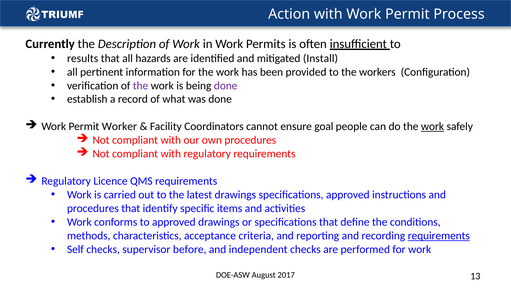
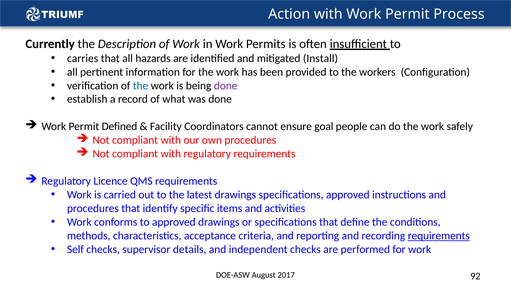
results: results -> carries (83, 58)
the colour: purple -> blue (141, 85)
Worker: Worker -> Defined (120, 126)
work underline: present -> none (433, 126)
before: before -> details (190, 249)
13: 13 -> 92 (475, 276)
